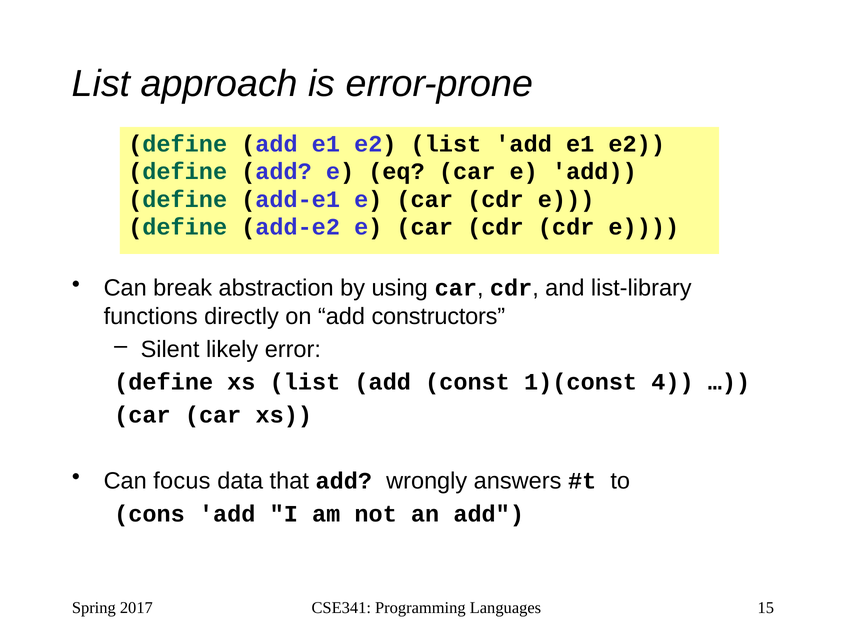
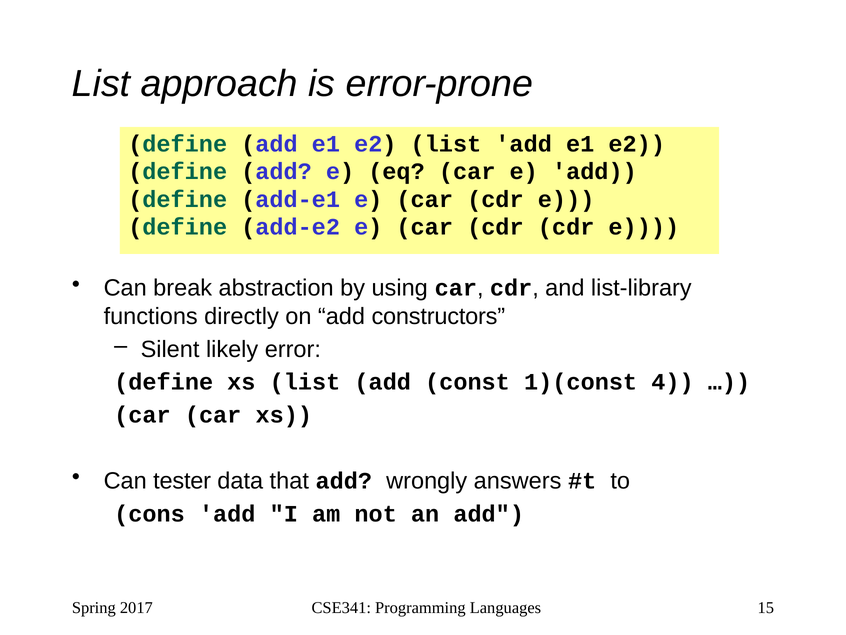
focus: focus -> tester (182, 481)
